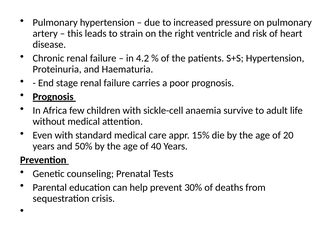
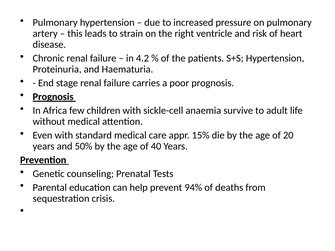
30%: 30% -> 94% (193, 188)
